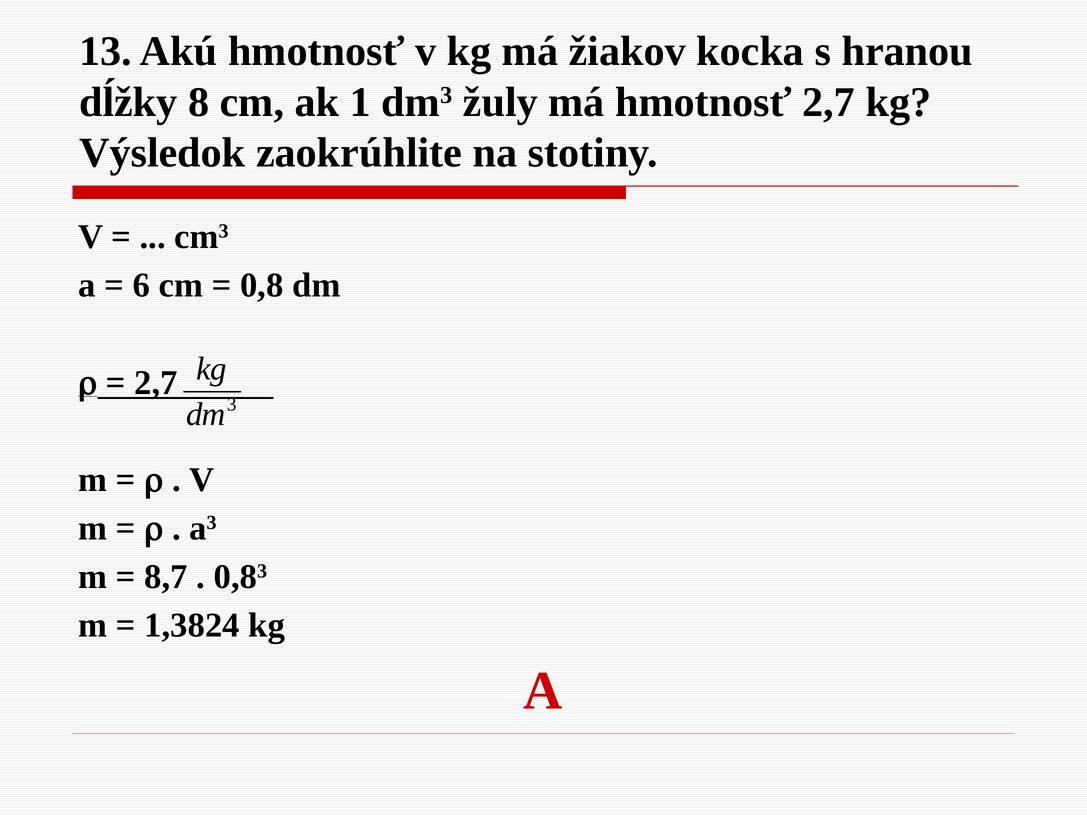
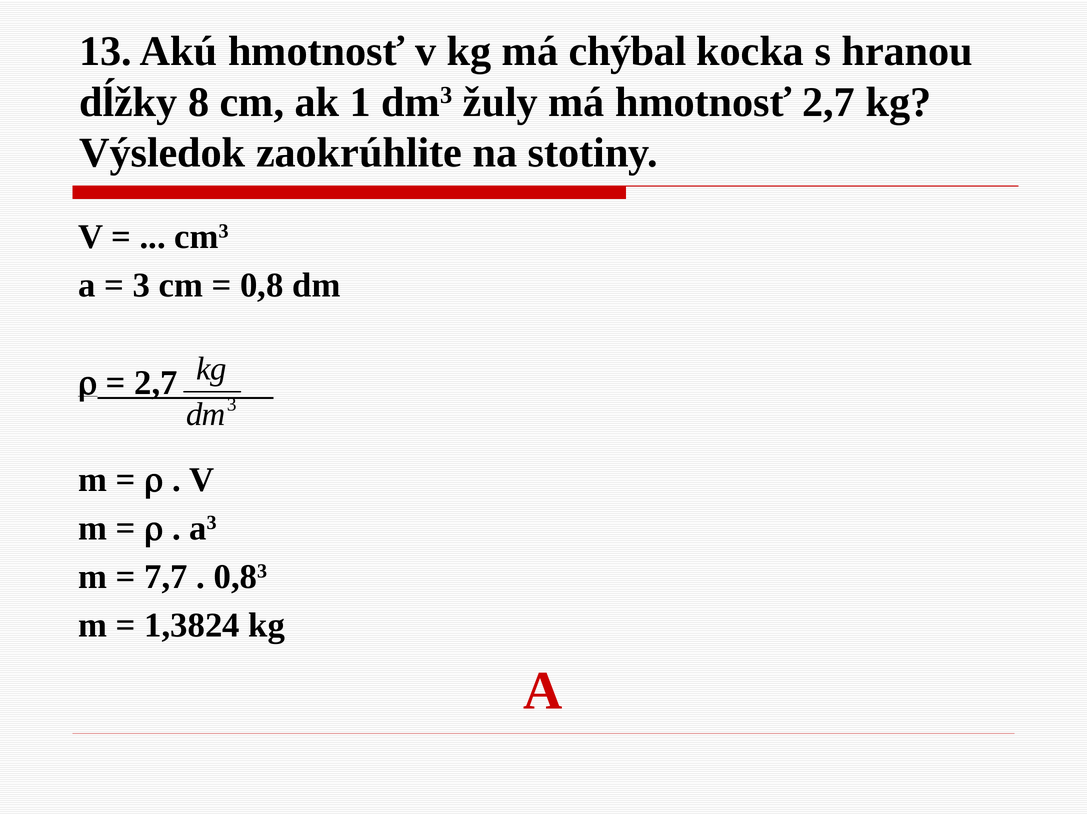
žiakov: žiakov -> chýbal (628, 51)
6: 6 -> 3 (141, 286)
8,7: 8,7 -> 7,7 (166, 577)
